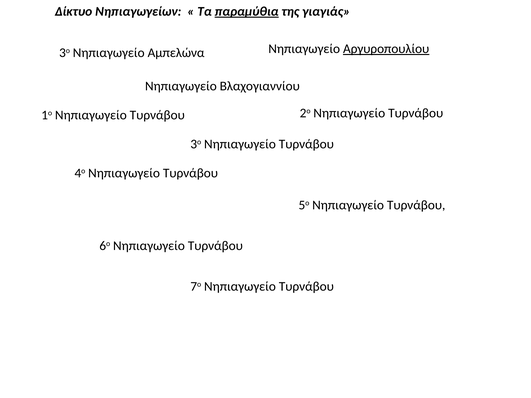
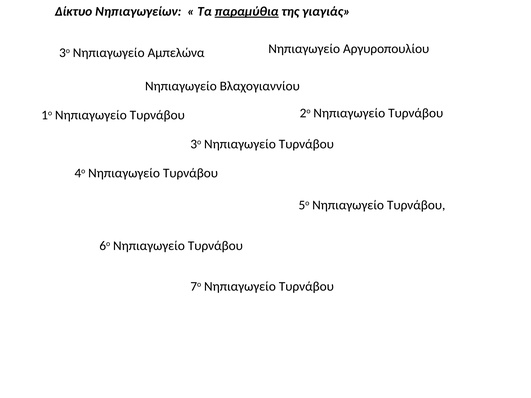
Αργυροπουλίου underline: present -> none (386, 49)
